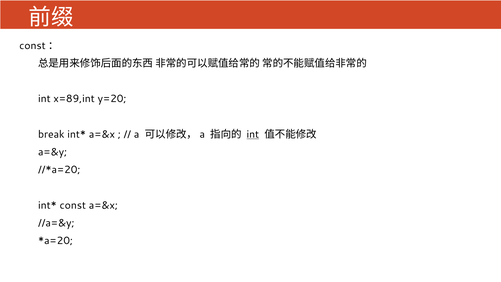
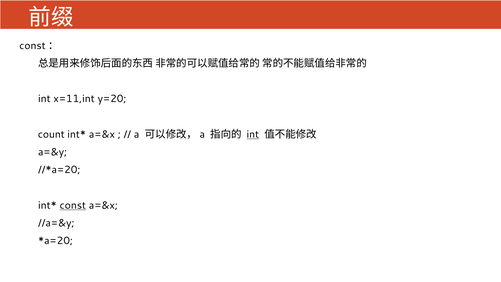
x=89,int: x=89,int -> x=11,int (74, 99)
break: break -> count (51, 134)
const underline: none -> present (73, 205)
